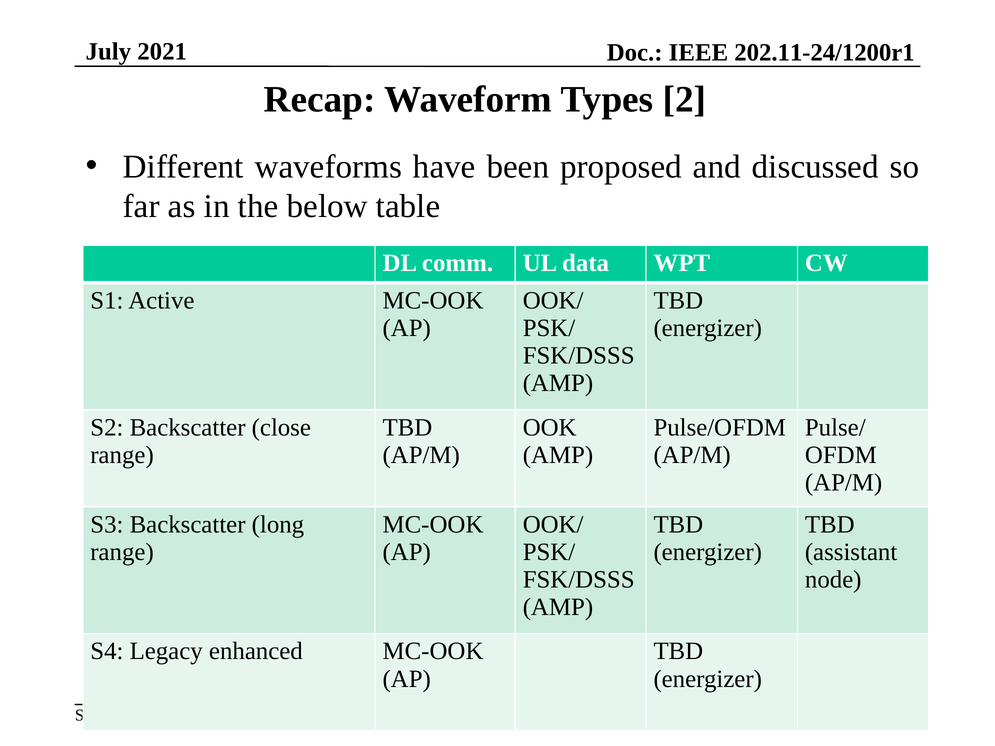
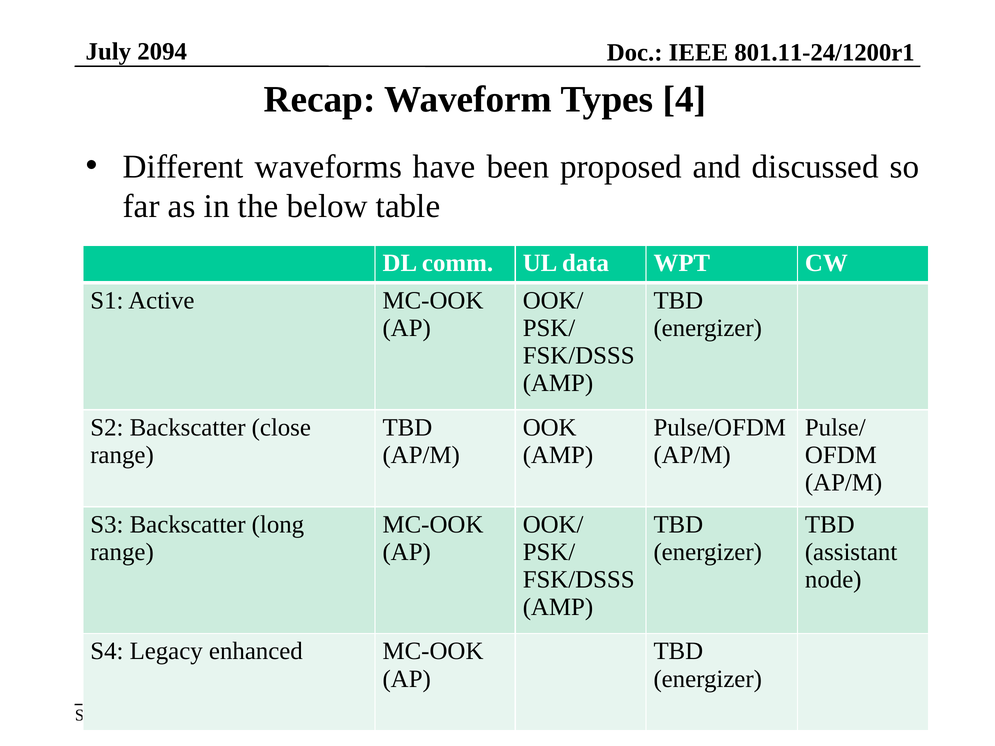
2021: 2021 -> 2094 (162, 52)
202.11-24/1200r1: 202.11-24/1200r1 -> 801.11-24/1200r1 (825, 53)
Types 2: 2 -> 4 (684, 99)
